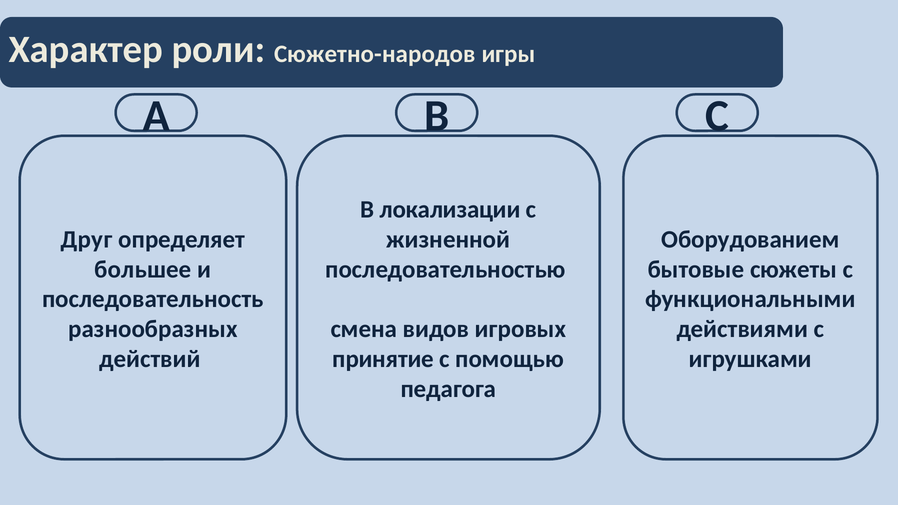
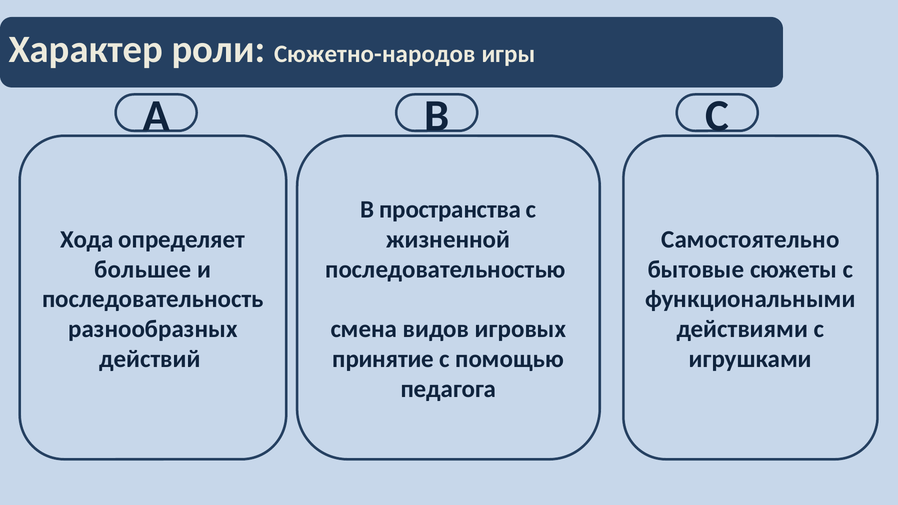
локализации: локализации -> пространства (450, 209)
Друг: Друг -> Хода (87, 239)
Оборудованием: Оборудованием -> Самостоятельно (750, 239)
